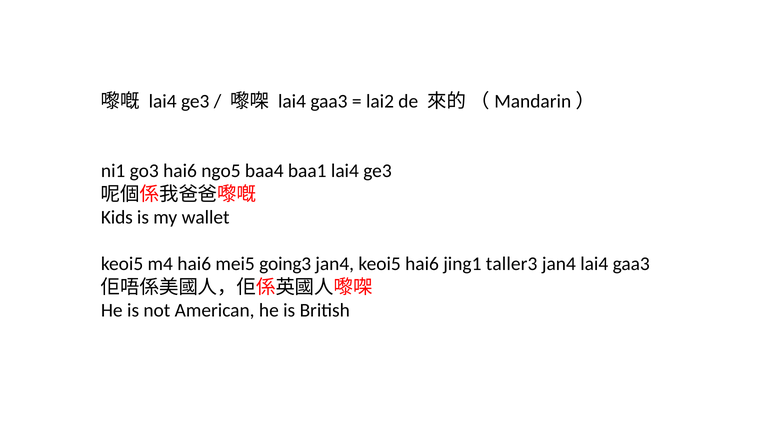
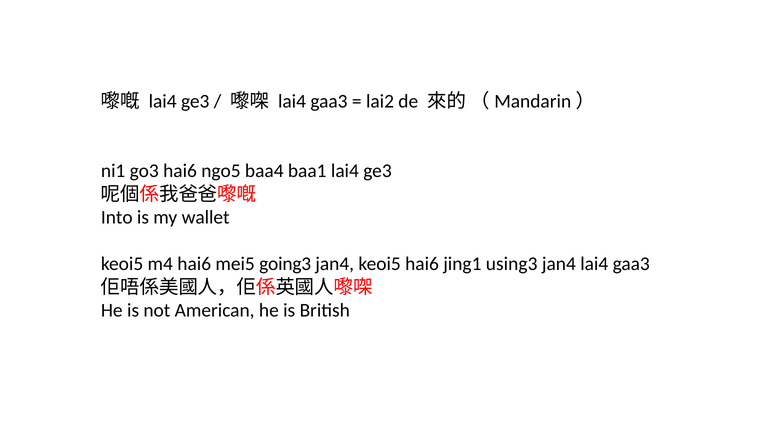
Kids: Kids -> Into (117, 218)
taller3: taller3 -> using3 (512, 264)
